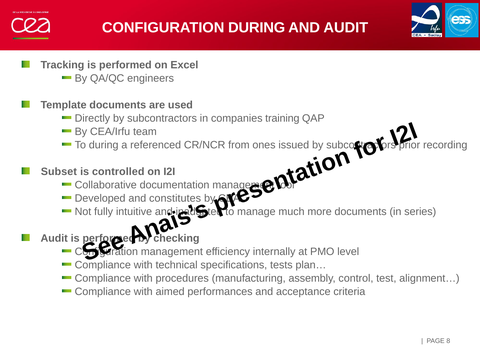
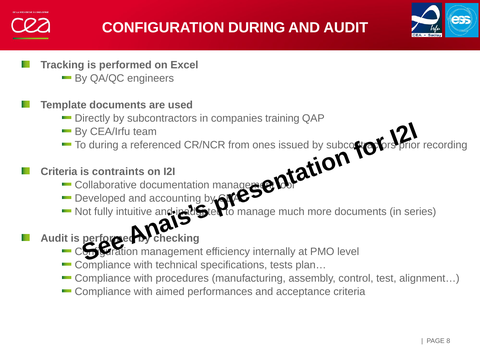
Subset: Subset -> Criteria (59, 172)
controlled: controlled -> contraints (118, 172)
constitutes: constitutes -> accounting (175, 198)
